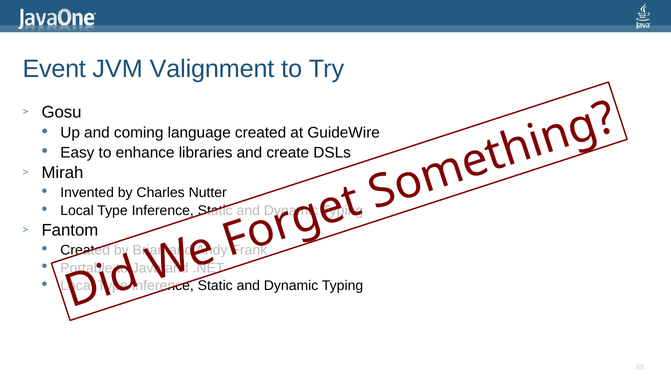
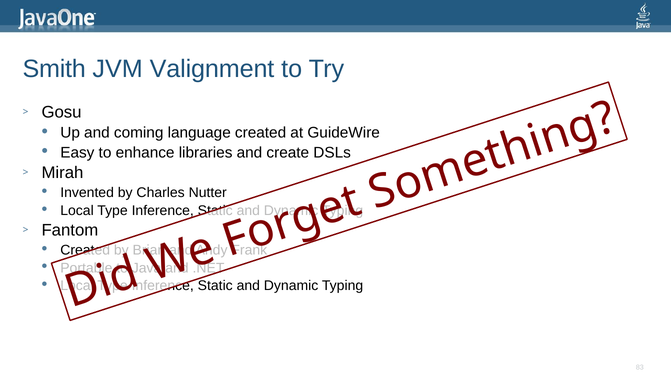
Event: Event -> Smith (54, 69)
